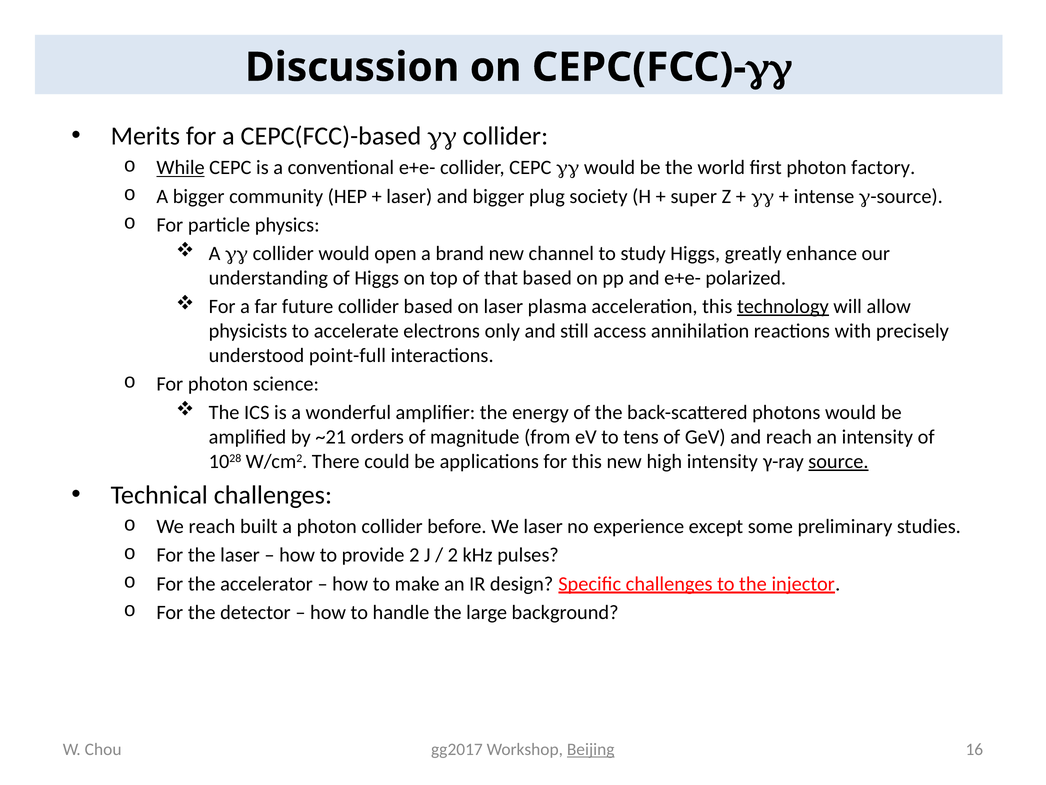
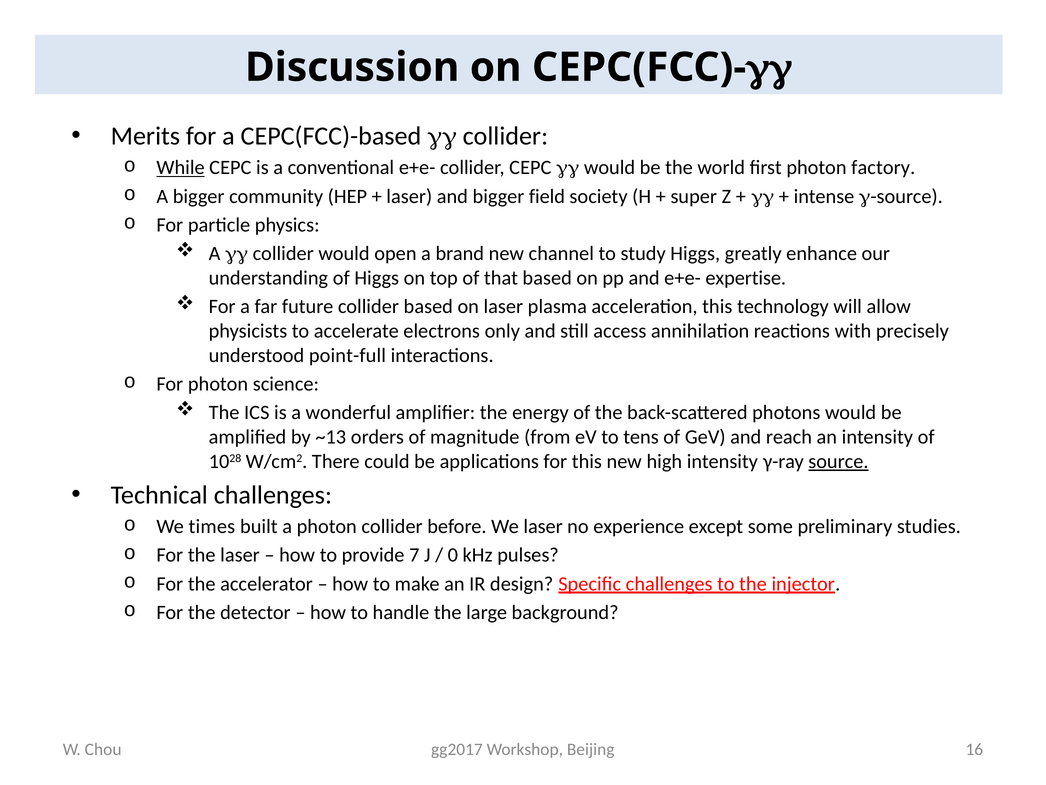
plug: plug -> field (547, 196)
polarized: polarized -> expertise (746, 278)
technology underline: present -> none (783, 306)
~21: ~21 -> ~13 (331, 437)
We reach: reach -> times (212, 526)
provide 2: 2 -> 7 (414, 555)
2: 2 -> 0 (453, 555)
Beijing underline: present -> none (591, 749)
